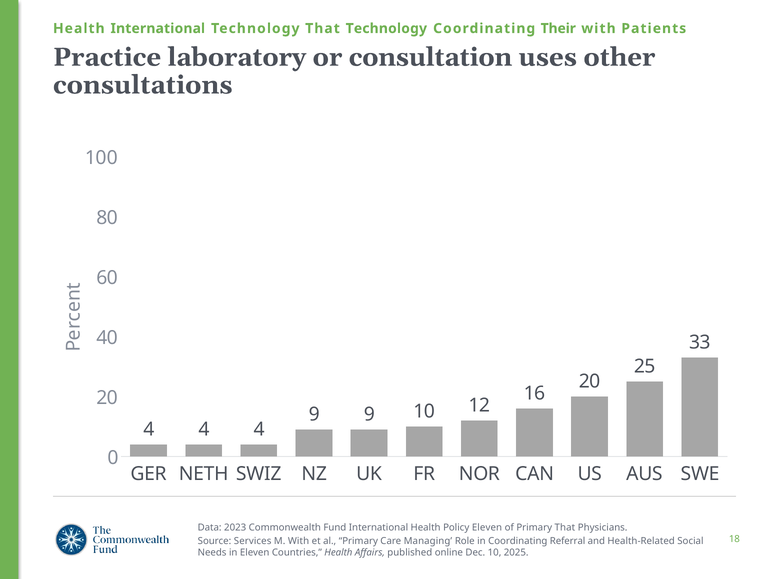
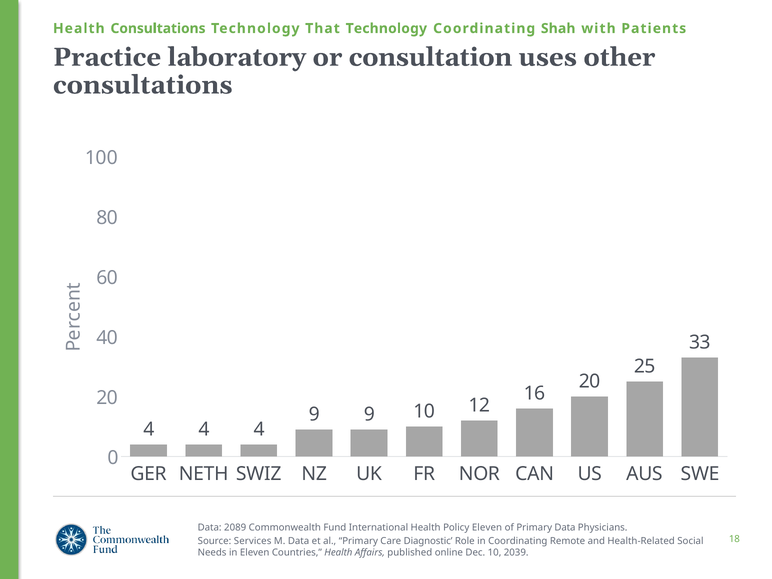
Health International: International -> Consultations (158, 28)
Their: Their -> Shah (558, 28)
2023: 2023 -> 2089 (235, 527)
Primary That: That -> Data (565, 527)
M With: With -> Data (299, 541)
Managing: Managing -> Diagnostic (428, 541)
Referral: Referral -> Remote (568, 541)
2025: 2025 -> 2039 (516, 553)
